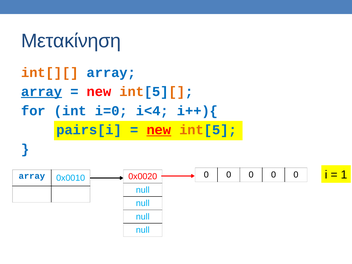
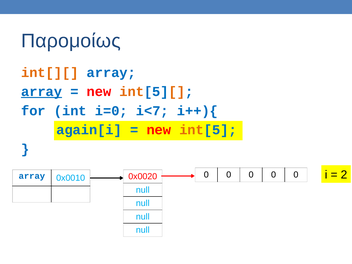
Μετακίνηση: Μετακίνηση -> Παρομοίως (71, 41)
i<4: i<4 -> i<7 (152, 111)
pairs[i: pairs[i -> again[i (89, 130)
new underline: present -> none (159, 130)
1: 1 -> 2 (344, 175)
